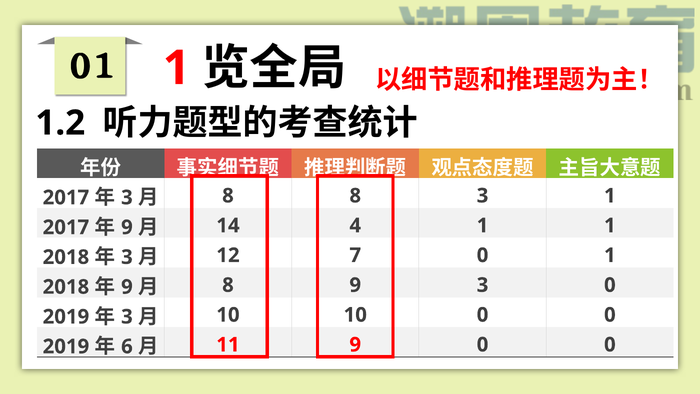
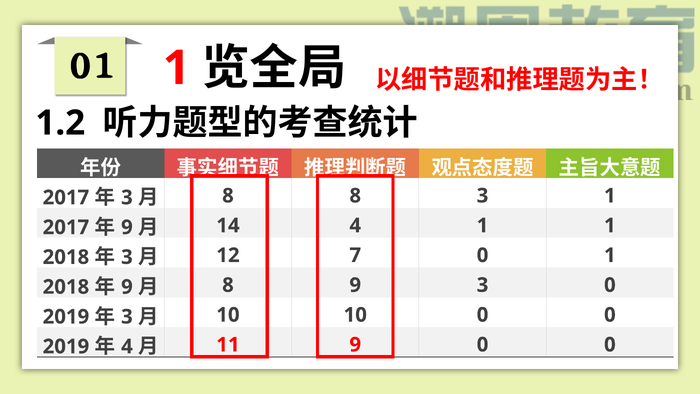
6: 6 -> 4 (127, 346)
